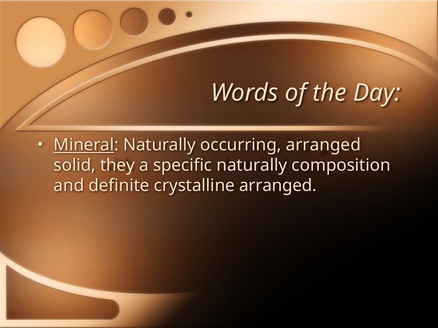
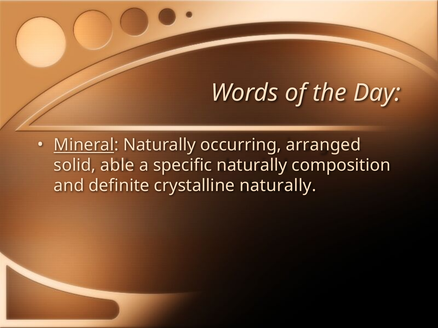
they: they -> able (117, 165)
crystalline arranged: arranged -> naturally (278, 186)
